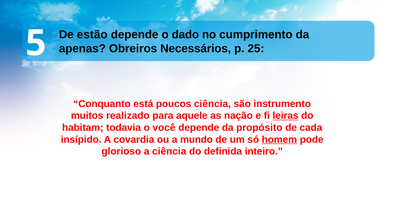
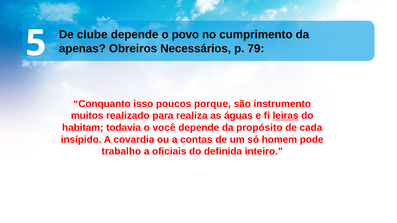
estão: estão -> clube (92, 35)
dado: dado -> povo (185, 35)
25: 25 -> 79 (256, 49)
está: está -> isso (143, 104)
poucos ciência: ciência -> porque (212, 104)
aquele: aquele -> realiza (192, 116)
nação: nação -> águas (238, 116)
mundo: mundo -> contas (196, 140)
homem underline: present -> none (279, 140)
glorioso: glorioso -> trabalho (121, 152)
a ciência: ciência -> oﬁciais (169, 152)
